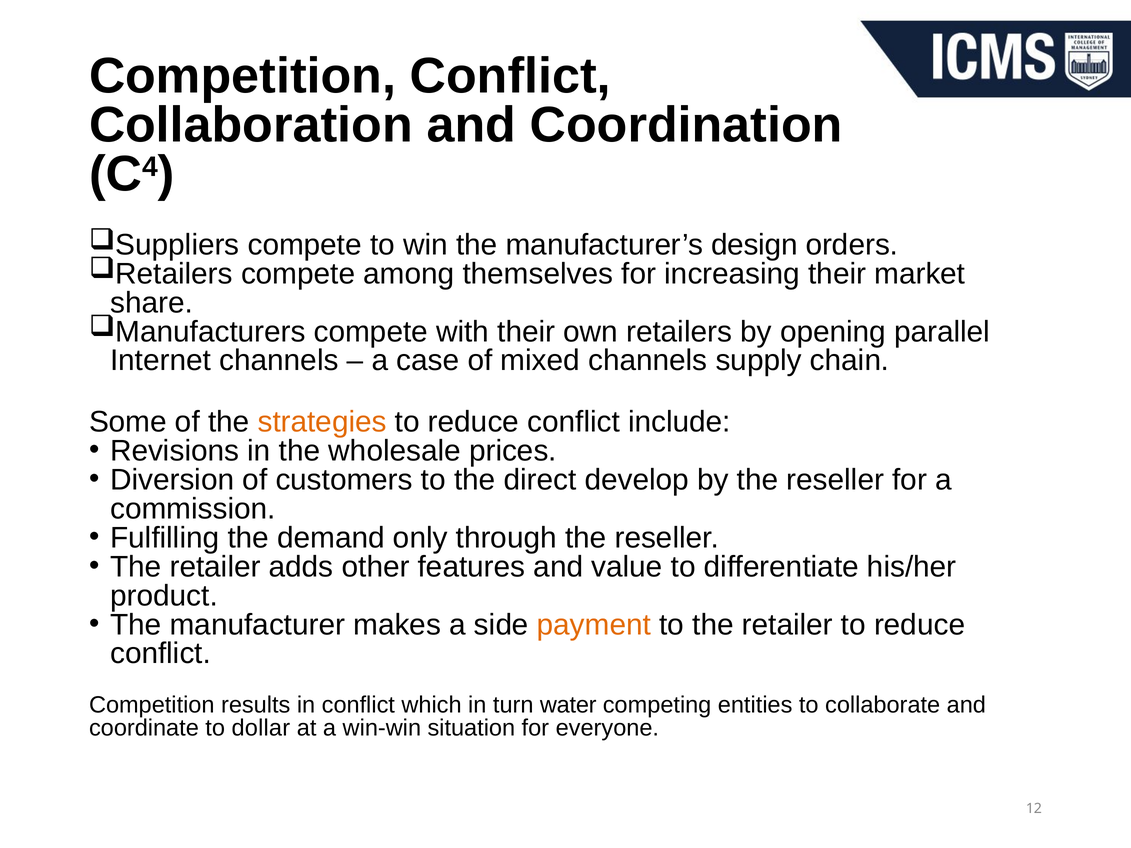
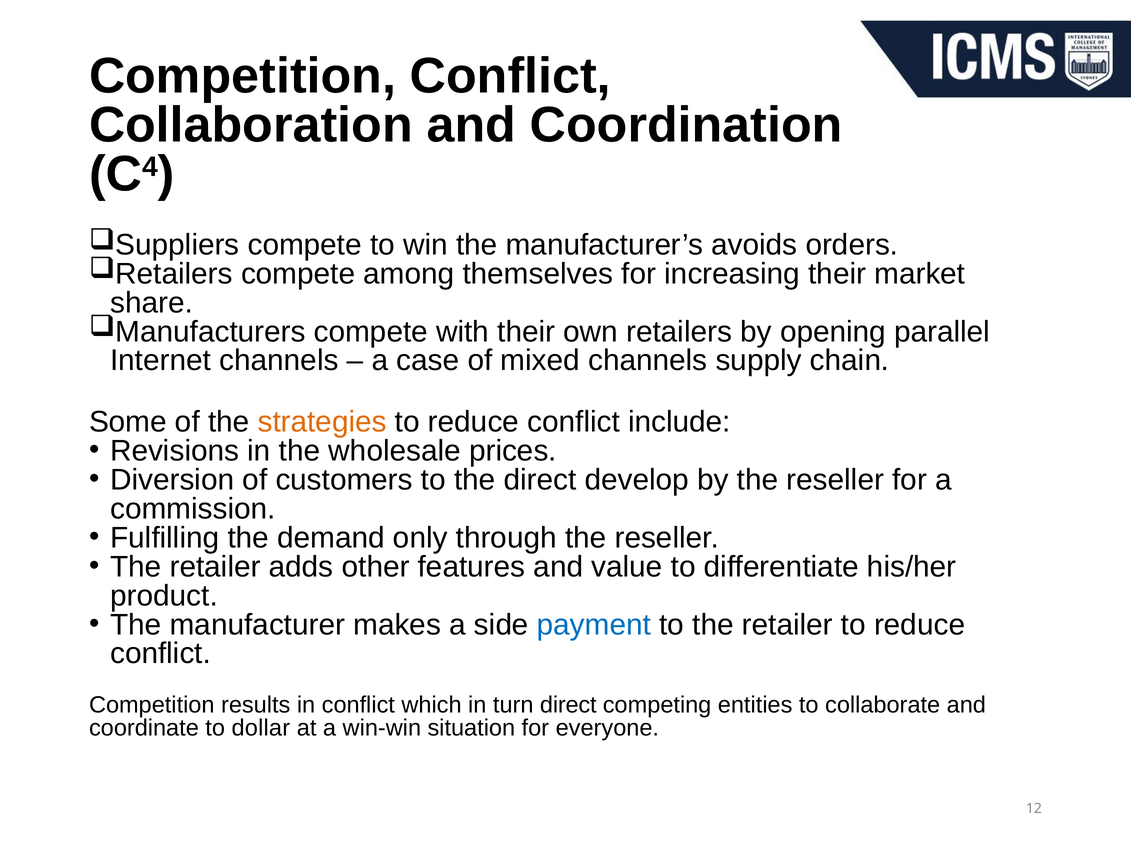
design: design -> avoids (754, 245)
payment colour: orange -> blue (594, 625)
turn water: water -> direct (568, 705)
